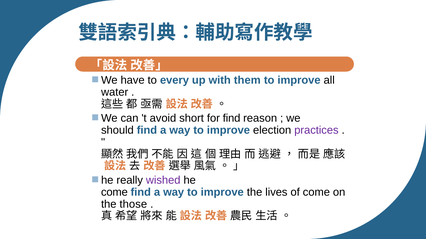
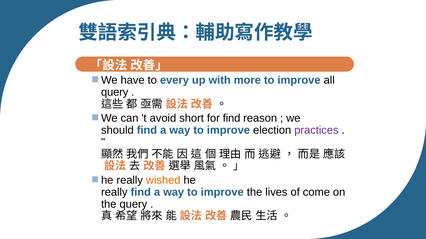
them: them -> more (247, 80)
water: water -> query (115, 92)
wished colour: purple -> orange (163, 181)
come: come -> really (114, 193)
the those: those -> query (133, 205)
